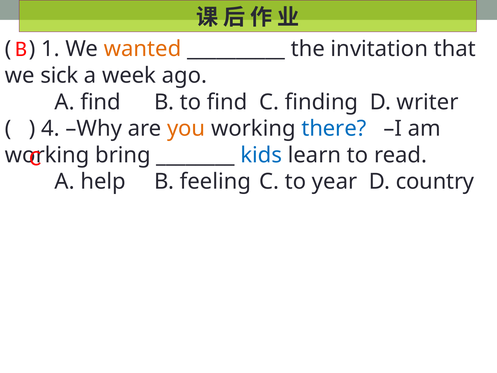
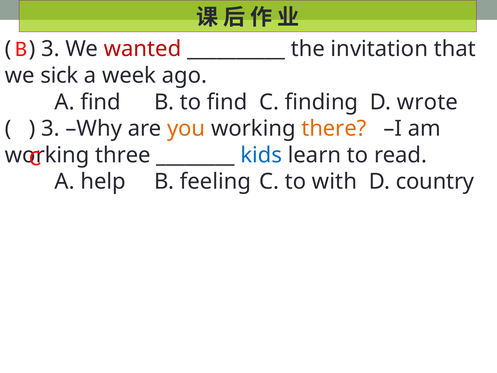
1: 1 -> 3 (50, 49)
wanted colour: orange -> red (143, 49)
writer: writer -> wrote (427, 102)
4: 4 -> 3 (50, 129)
there colour: blue -> orange (334, 129)
bring: bring -> three (123, 155)
year: year -> with (334, 182)
